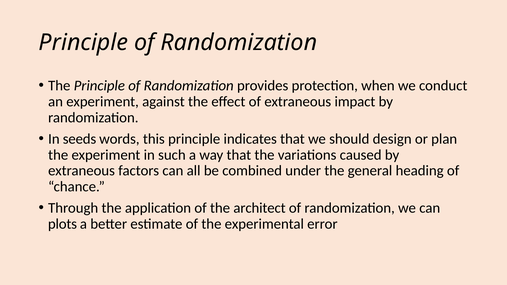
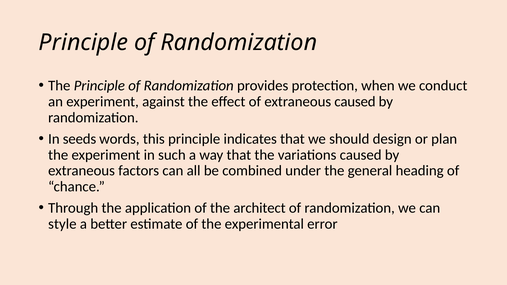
extraneous impact: impact -> caused (355, 102)
plots: plots -> style (62, 224)
